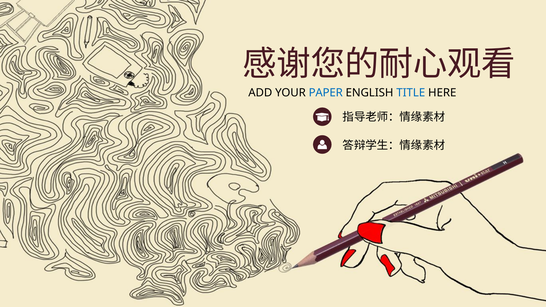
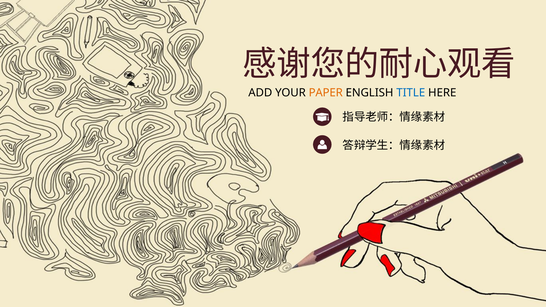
PAPER colour: blue -> orange (326, 93)
